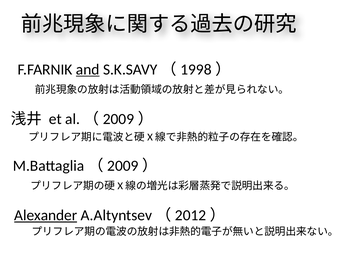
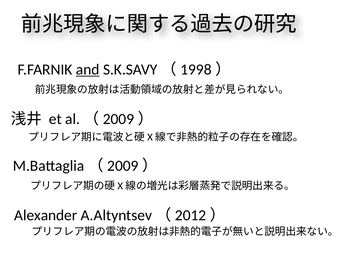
Alexander underline: present -> none (46, 216)
